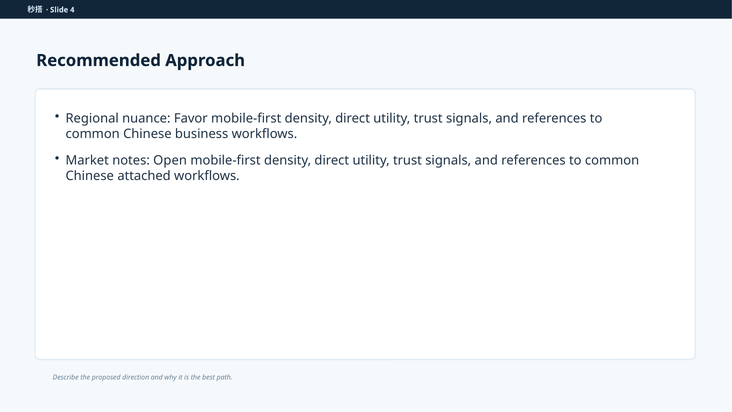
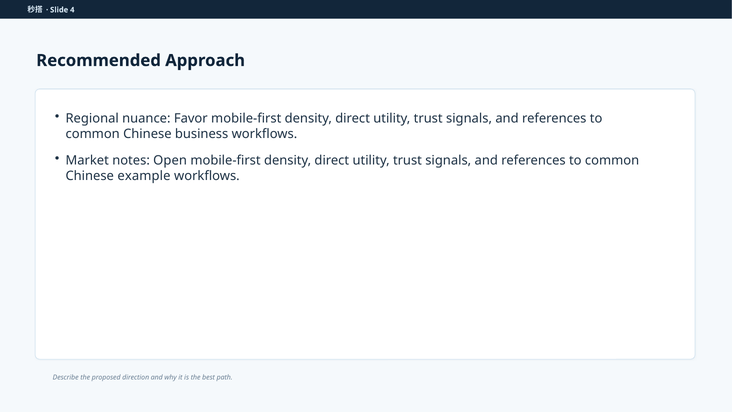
attached: attached -> example (144, 176)
